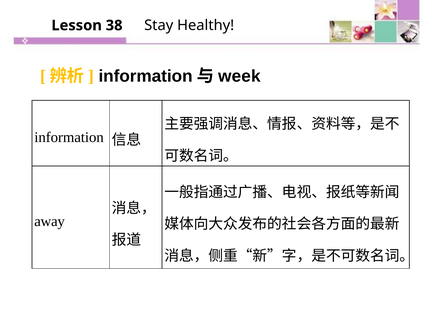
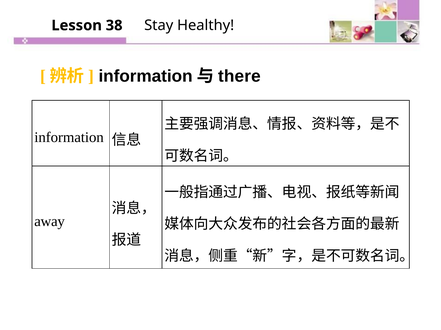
week: week -> there (239, 76)
